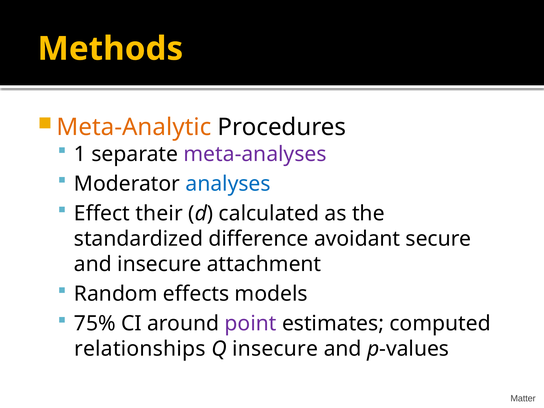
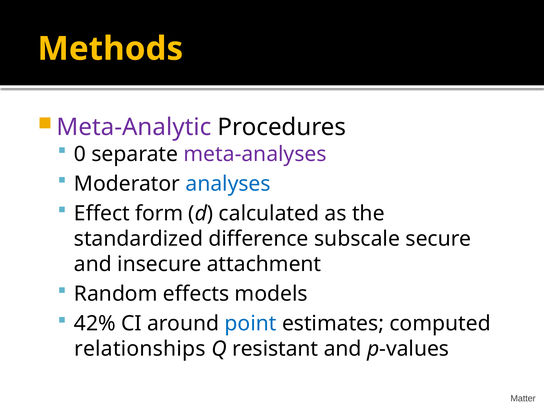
Meta-Analytic colour: orange -> purple (134, 127)
1: 1 -> 0 (80, 154)
their: their -> form (159, 214)
avoidant: avoidant -> subscale (357, 239)
75%: 75% -> 42% (95, 324)
point colour: purple -> blue (251, 324)
Q insecure: insecure -> resistant (275, 349)
